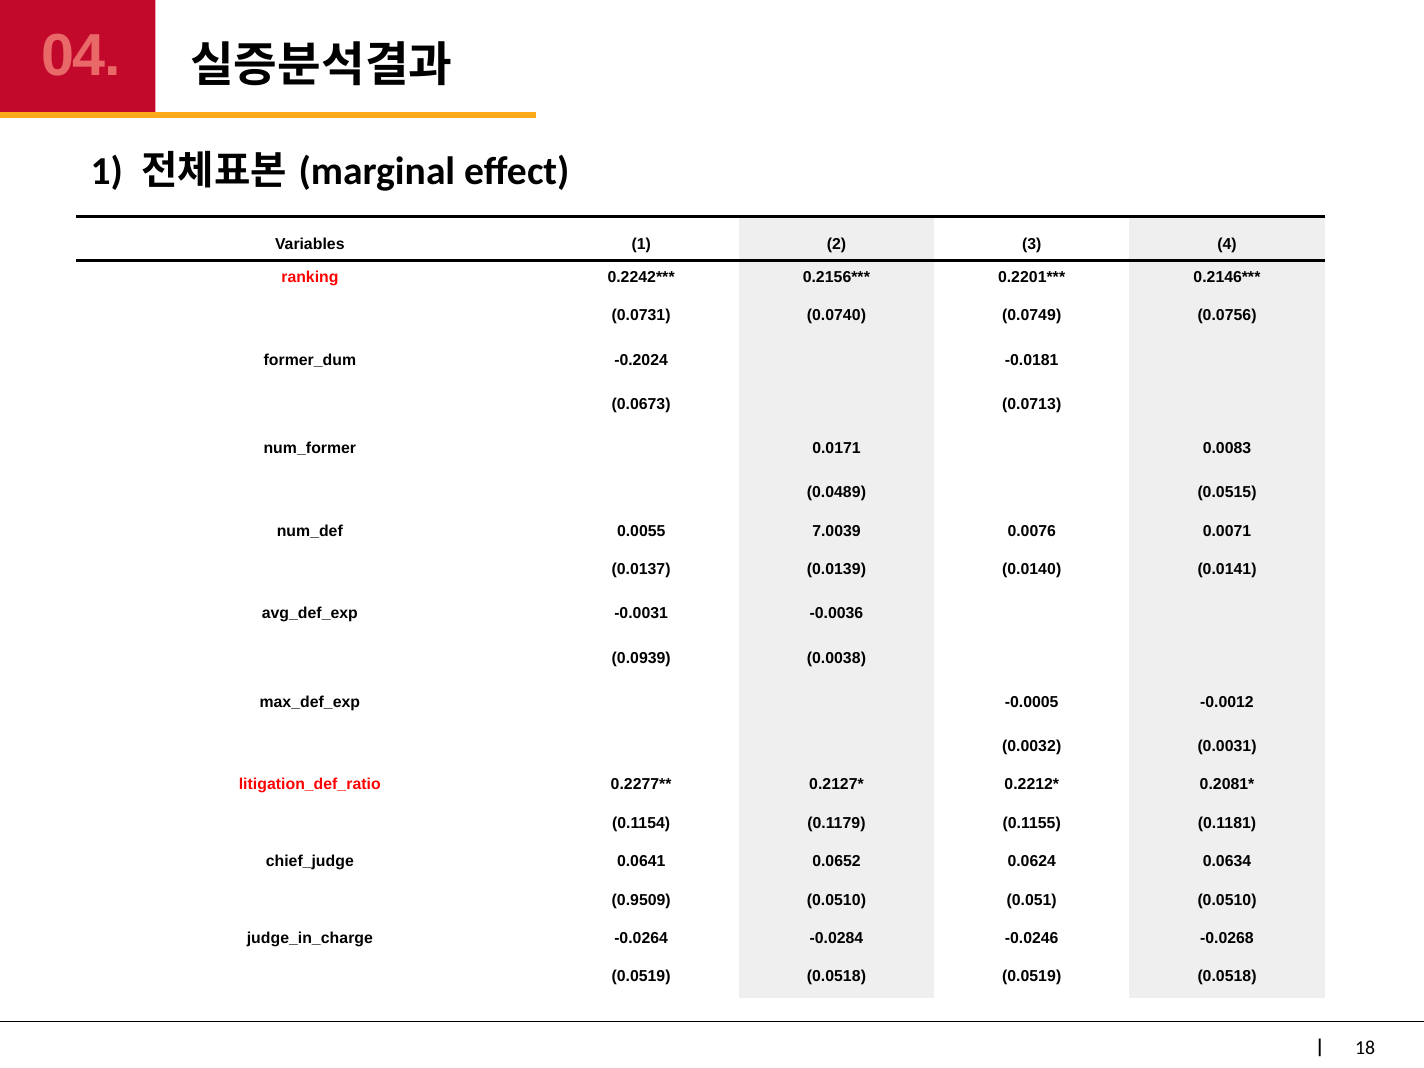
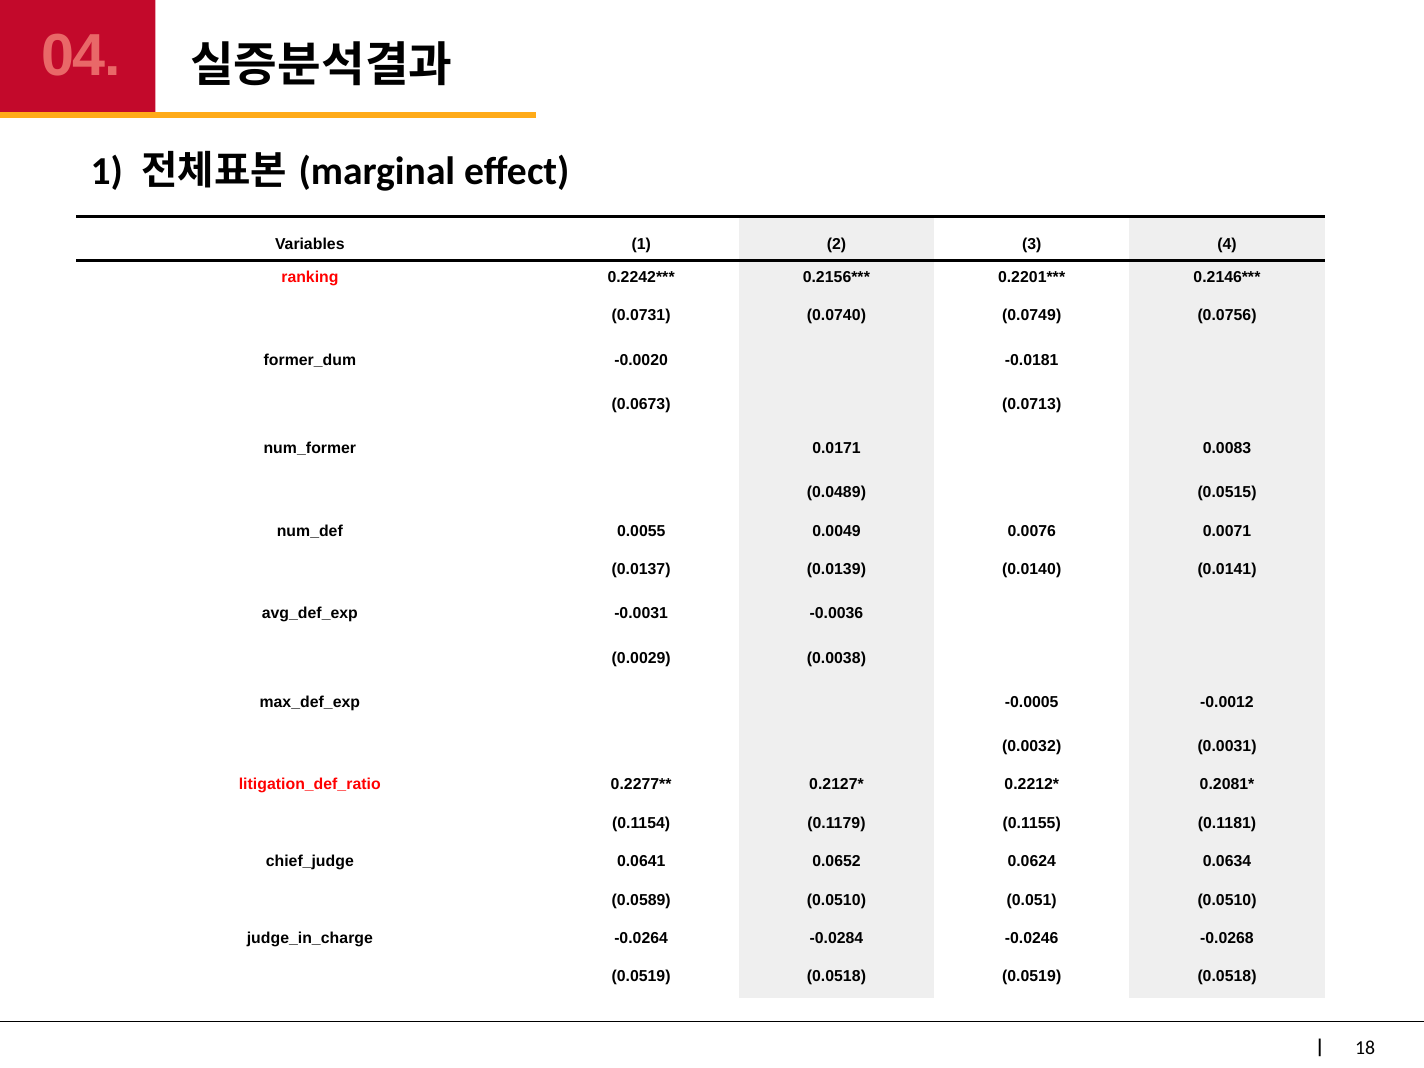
-0.2024: -0.2024 -> -0.0020 (641, 360)
7.0039: 7.0039 -> 0.0049 (836, 531)
0.0939: 0.0939 -> 0.0029 (641, 658)
0.9509: 0.9509 -> 0.0589 (641, 900)
